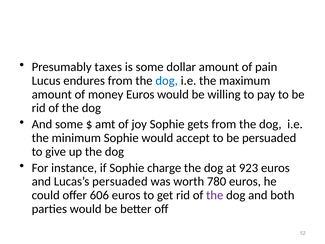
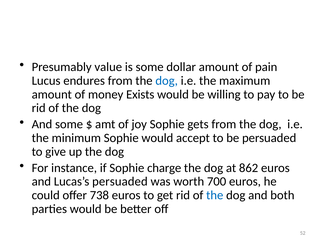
taxes: taxes -> value (108, 67)
money Euros: Euros -> Exists (140, 94)
923: 923 -> 862 (249, 168)
780: 780 -> 700 (217, 181)
606: 606 -> 738 (99, 195)
the colour: purple -> blue (215, 195)
